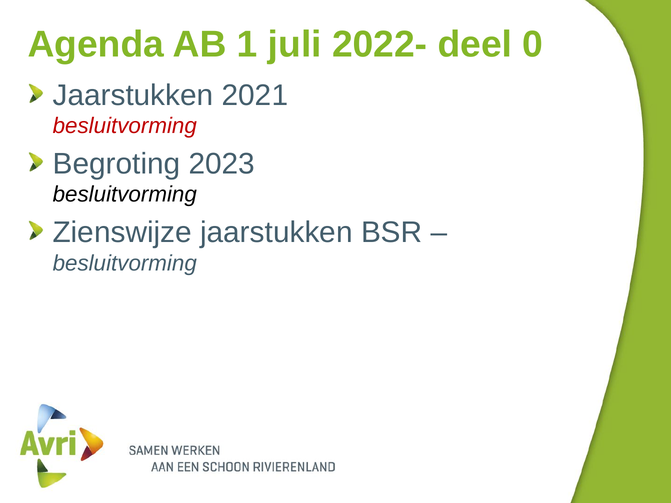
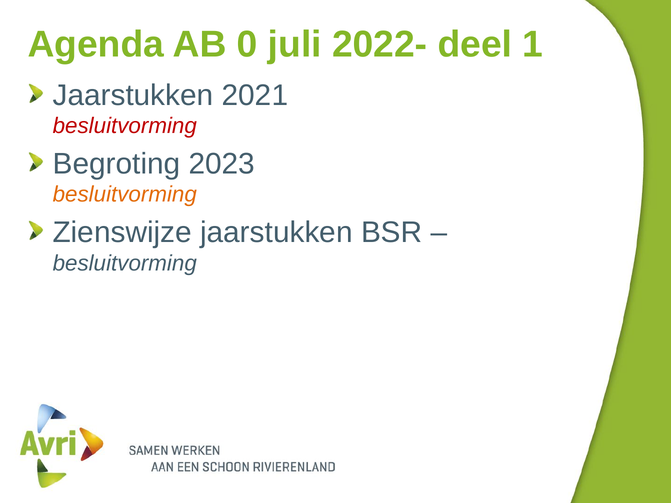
1: 1 -> 0 (247, 44)
0: 0 -> 1 (533, 44)
besluitvorming colour: black -> orange (125, 195)
